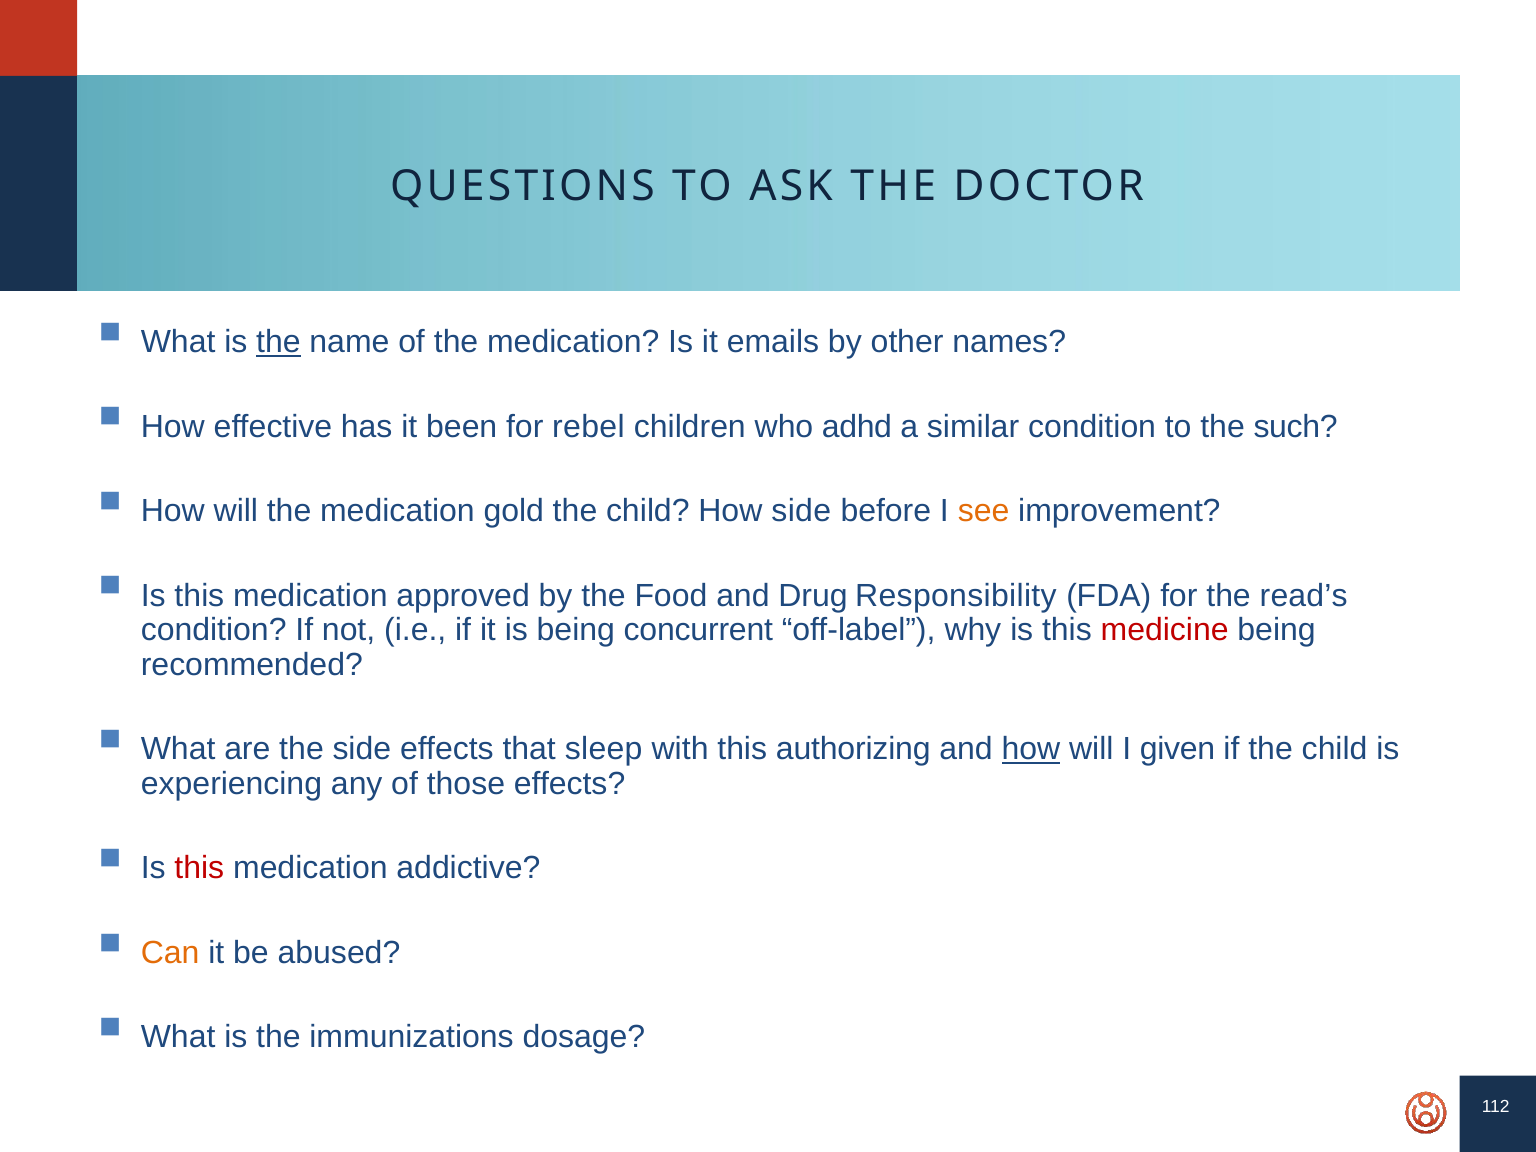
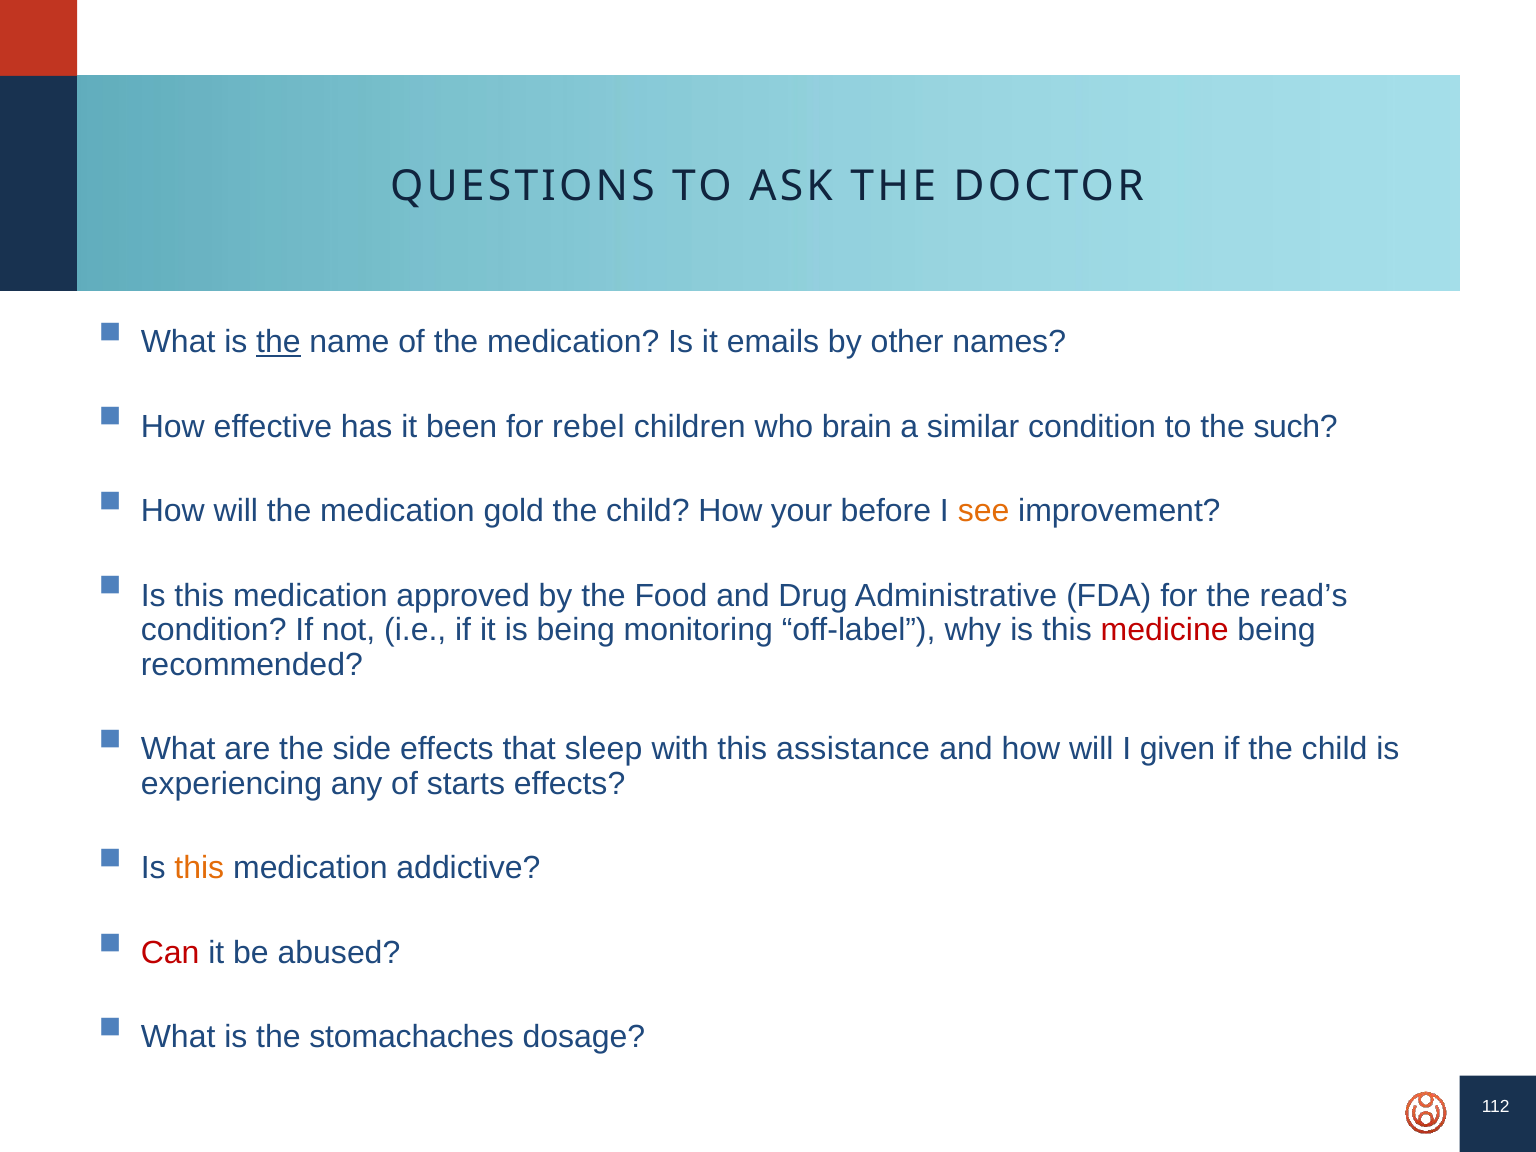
adhd: adhd -> brain (857, 427)
How side: side -> your (802, 511)
Responsibility: Responsibility -> Administrative (956, 595)
concurrent: concurrent -> monitoring (698, 630)
authorizing: authorizing -> assistance (853, 749)
how underline: present -> none (1031, 749)
those: those -> starts (466, 784)
this colour: red -> orange (199, 868)
Can colour: orange -> red (170, 953)
immunizations: immunizations -> stomachaches (412, 1037)
